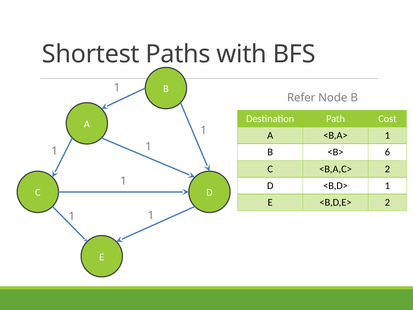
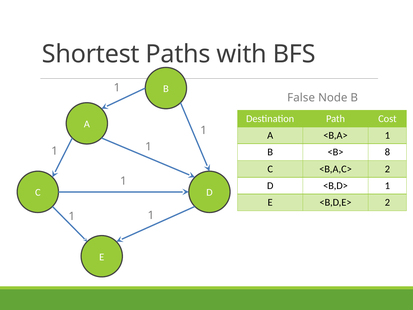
Refer: Refer -> False (301, 98)
6: 6 -> 8 (387, 152)
